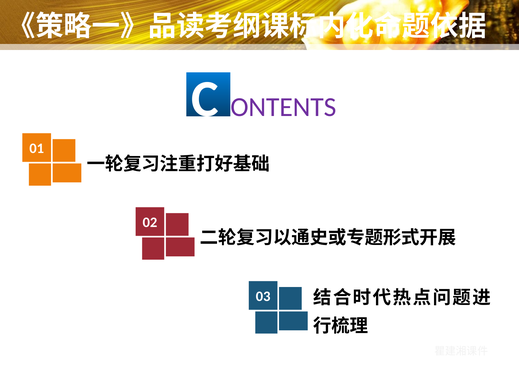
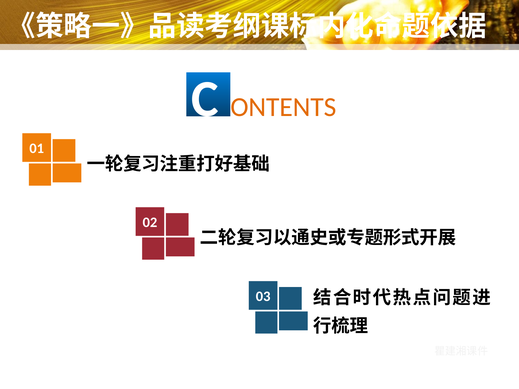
ONTENTS colour: purple -> orange (283, 107)
